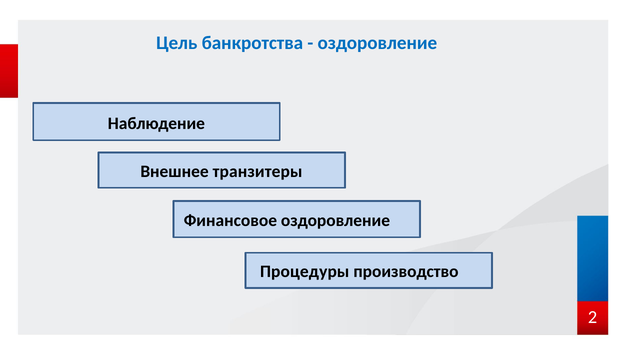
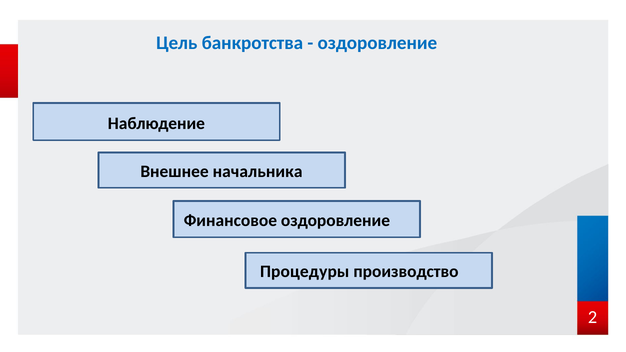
транзитеры: транзитеры -> начальника (258, 171)
